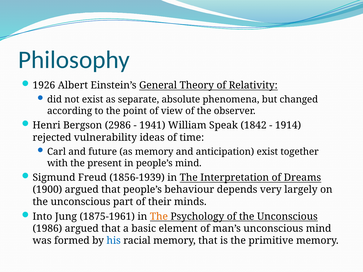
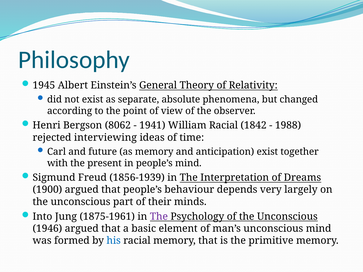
1926: 1926 -> 1945 (44, 85)
2986: 2986 -> 8062 (118, 125)
William Speak: Speak -> Racial (224, 125)
1914: 1914 -> 1988 (288, 125)
vulnerability: vulnerability -> interviewing (105, 138)
The colour: orange -> purple (159, 217)
1986: 1986 -> 1946 (47, 229)
